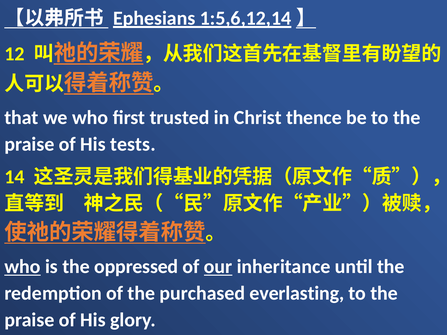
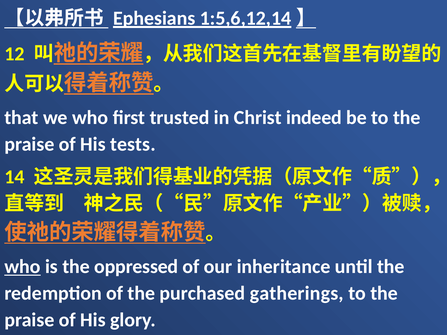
thence: thence -> indeed (314, 118)
our underline: present -> none (218, 267)
everlasting: everlasting -> gatherings (297, 293)
